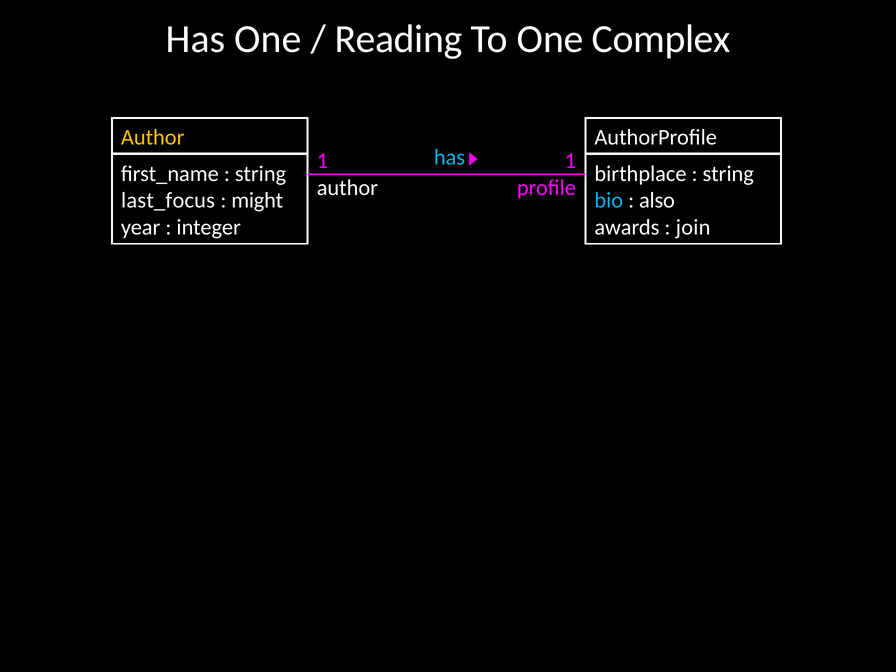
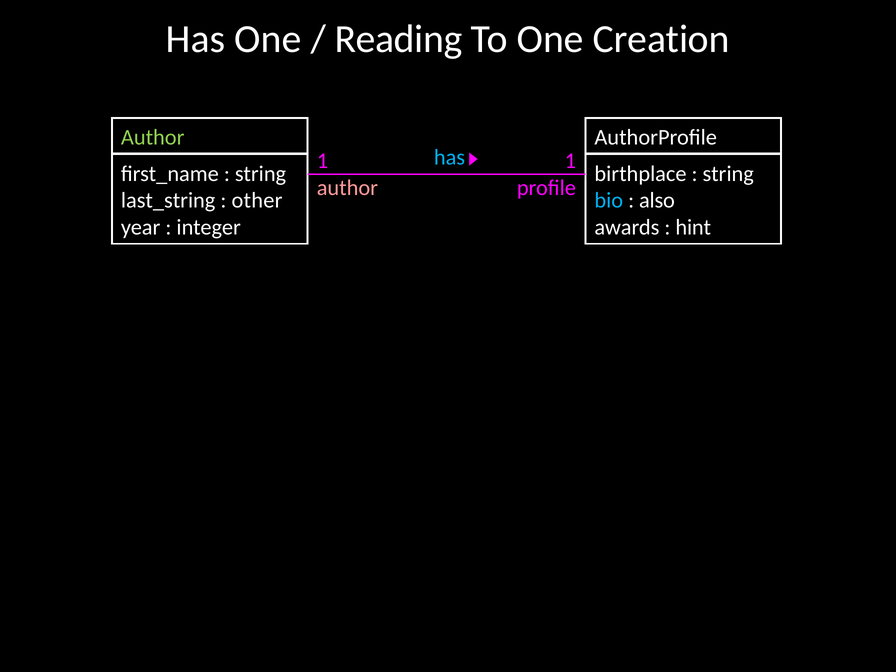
Complex: Complex -> Creation (661, 39)
Author colour: yellow -> light green (153, 137)
author colour: white -> pink (347, 188)
last_focus: last_focus -> last_string (168, 201)
might: might -> other (257, 201)
join: join -> hint (693, 227)
